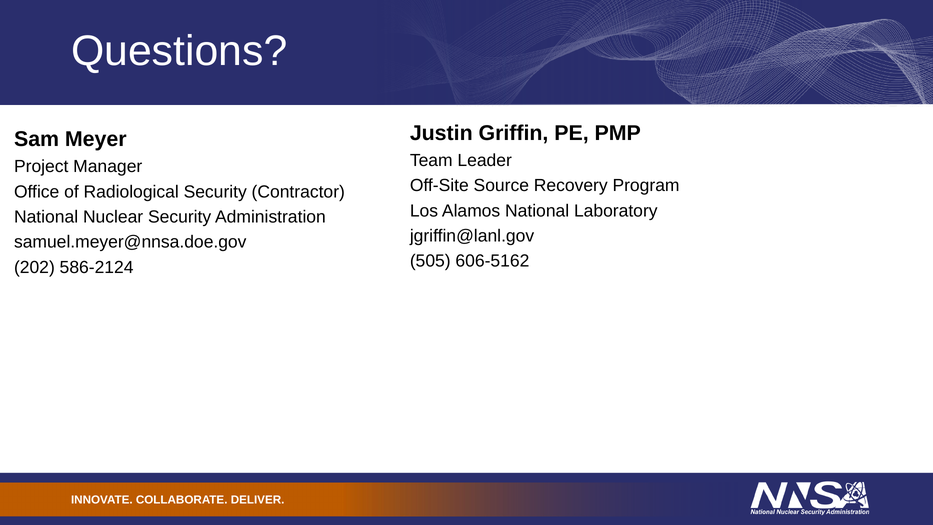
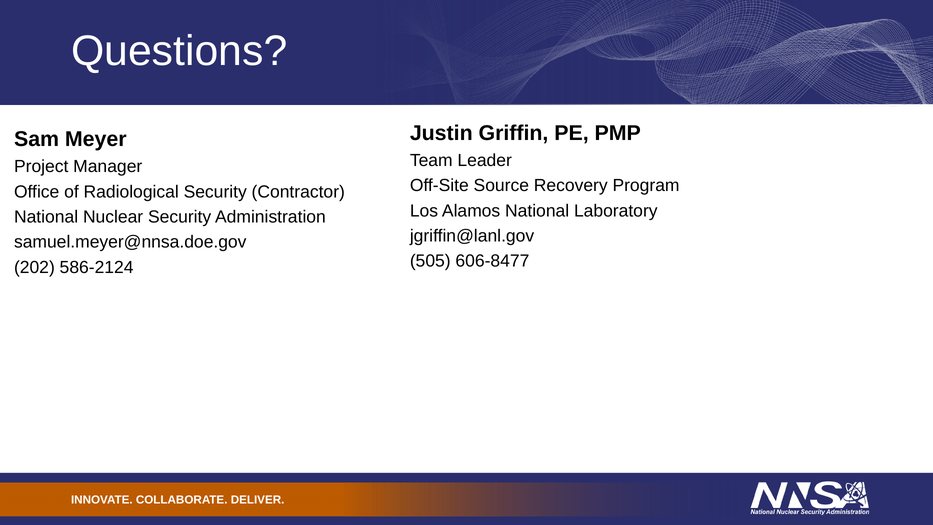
606-5162: 606-5162 -> 606-8477 (492, 261)
